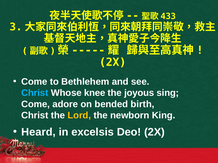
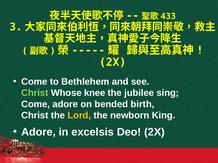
Christ colour: light blue -> light green (35, 93)
joyous: joyous -> jubilee (139, 93)
Heard: Heard -> Adore (38, 132)
